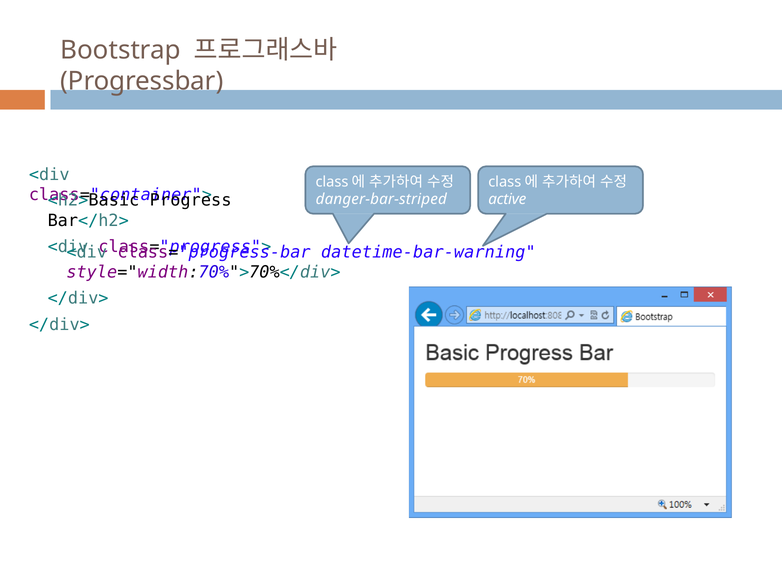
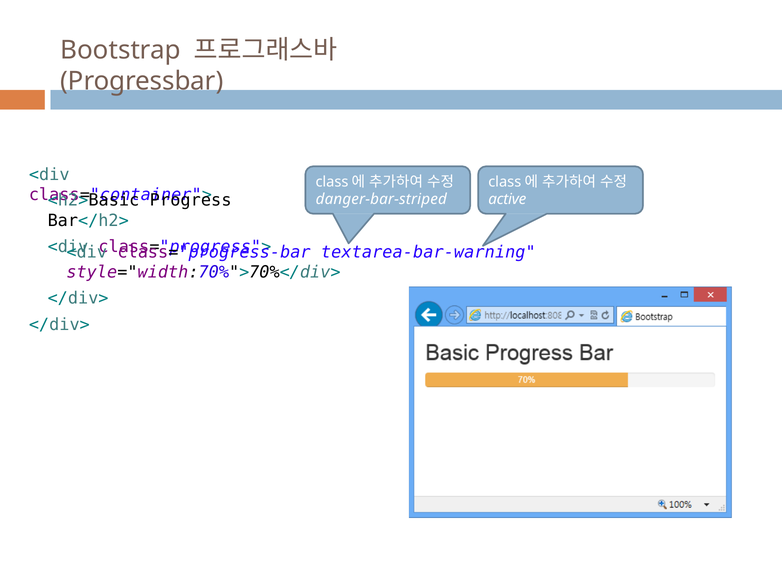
datetime-bar-warning: datetime-bar-warning -> textarea-bar-warning (428, 252)
